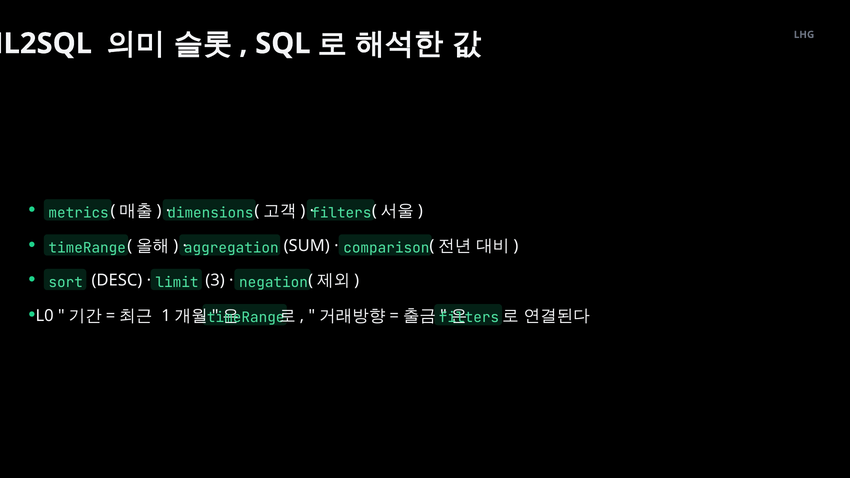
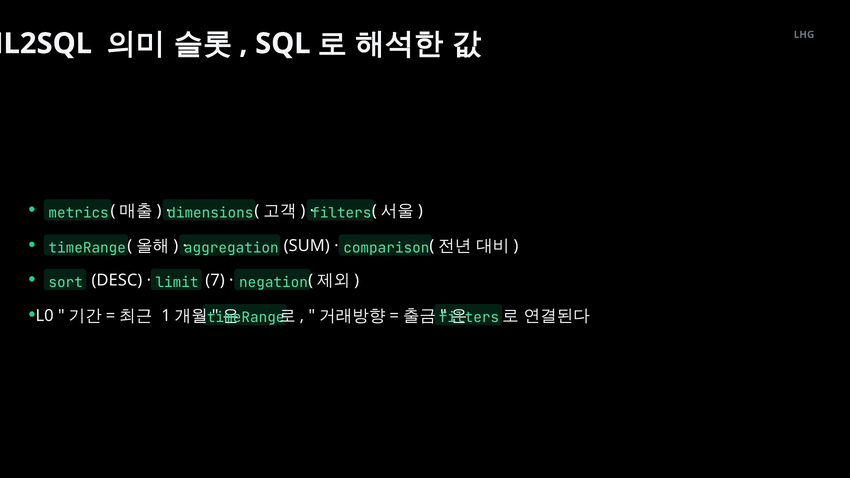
3: 3 -> 7 (215, 281)
